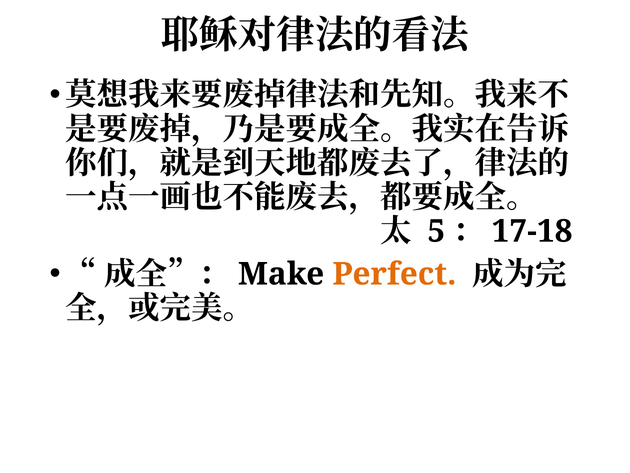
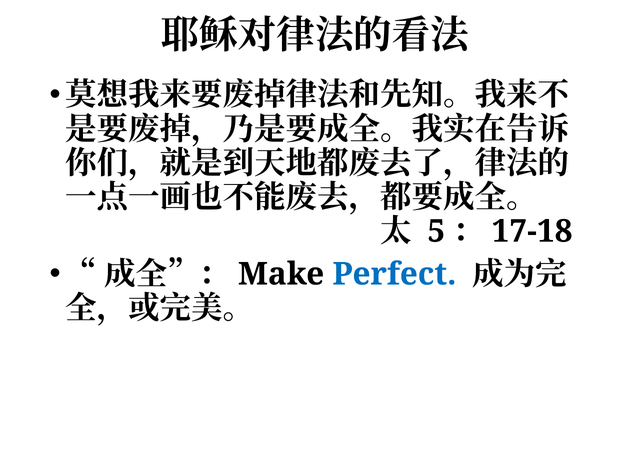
Perfect colour: orange -> blue (394, 274)
